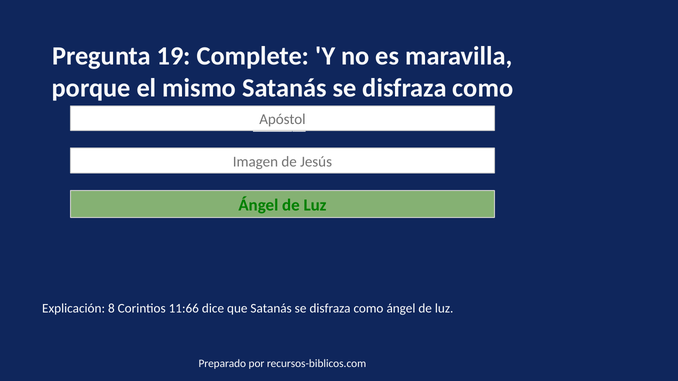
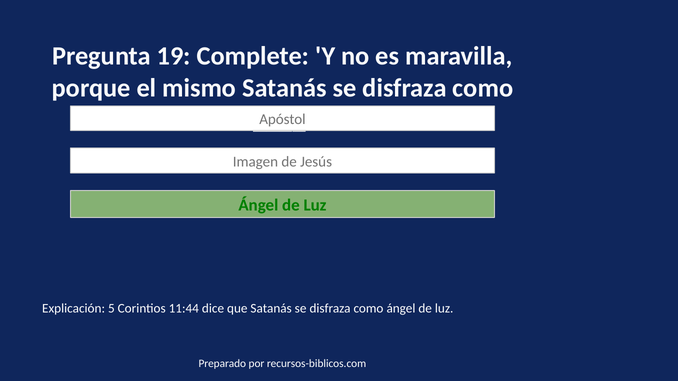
8: 8 -> 5 (111, 309)
11:66: 11:66 -> 11:44 (184, 309)
